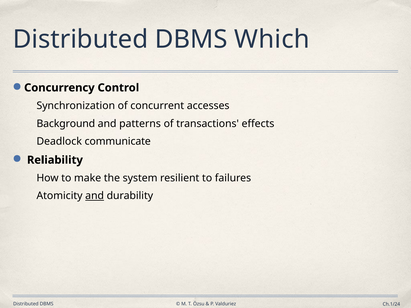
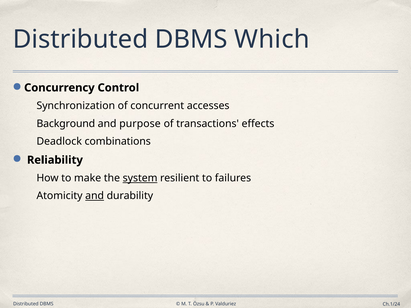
patterns: patterns -> purpose (140, 124)
communicate: communicate -> combinations (118, 141)
system underline: none -> present (140, 178)
